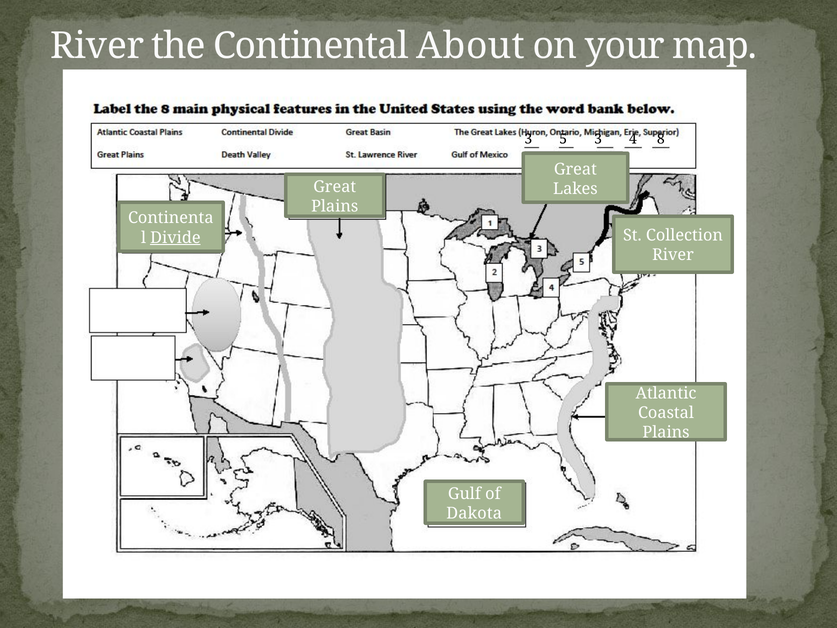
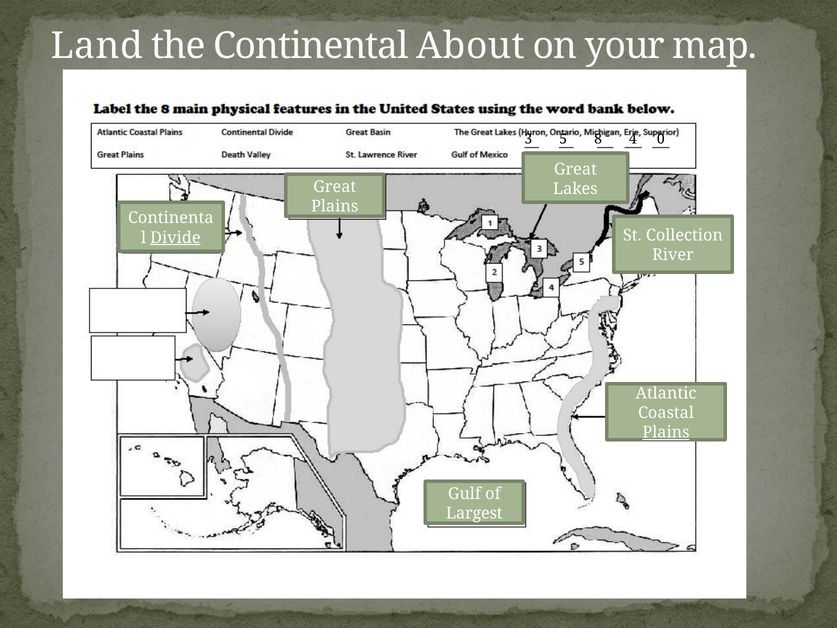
River: River -> Land (97, 46)
5 3: 3 -> 8 (598, 139)
8: 8 -> 0 (661, 139)
Plains underline: none -> present (666, 432)
Dakota: Dakota -> Largest (474, 513)
